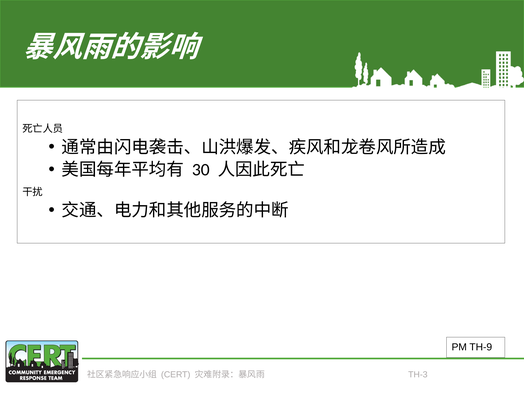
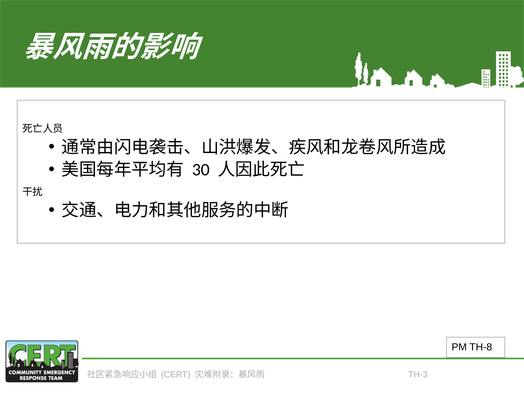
TH-9: TH-9 -> TH-8 (481, 347)
